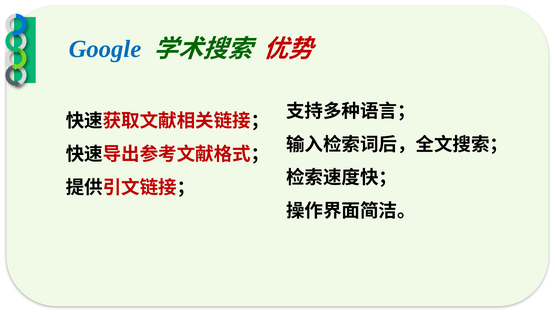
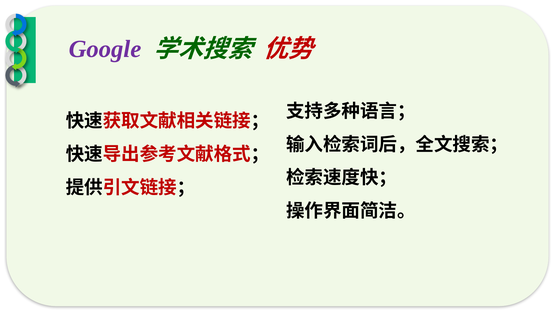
Google colour: blue -> purple (105, 49)
